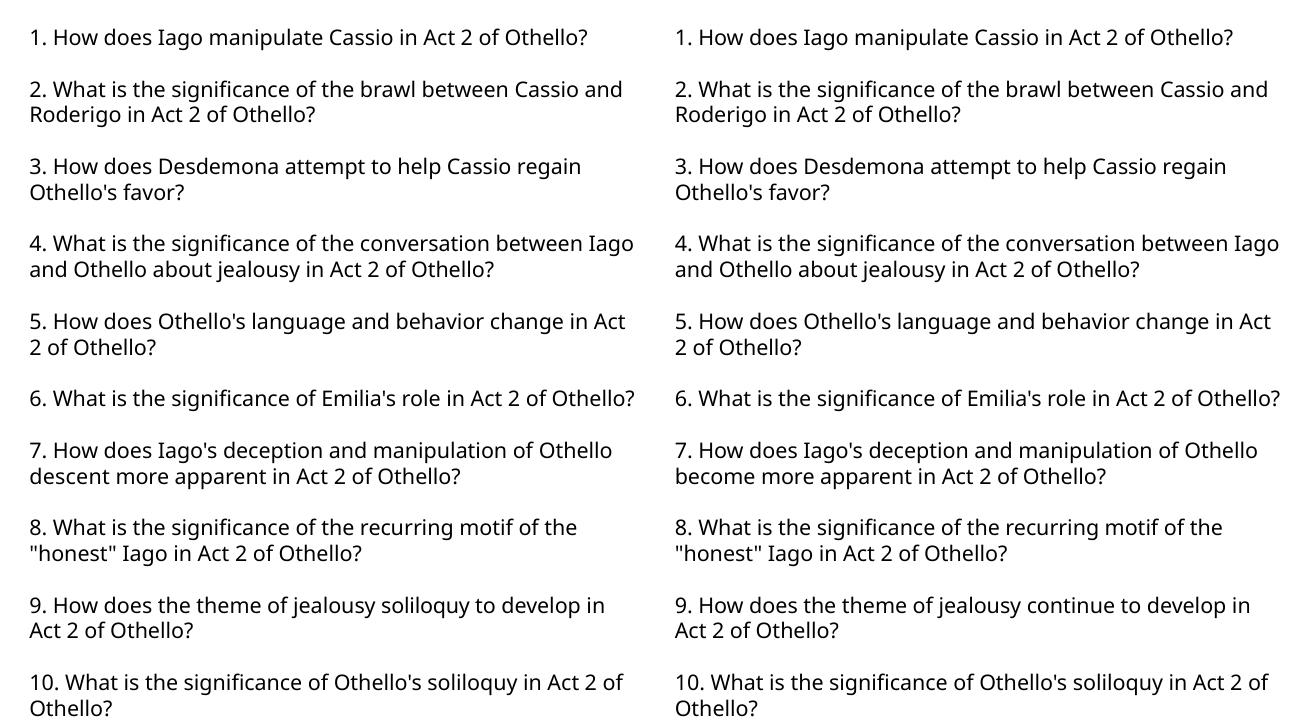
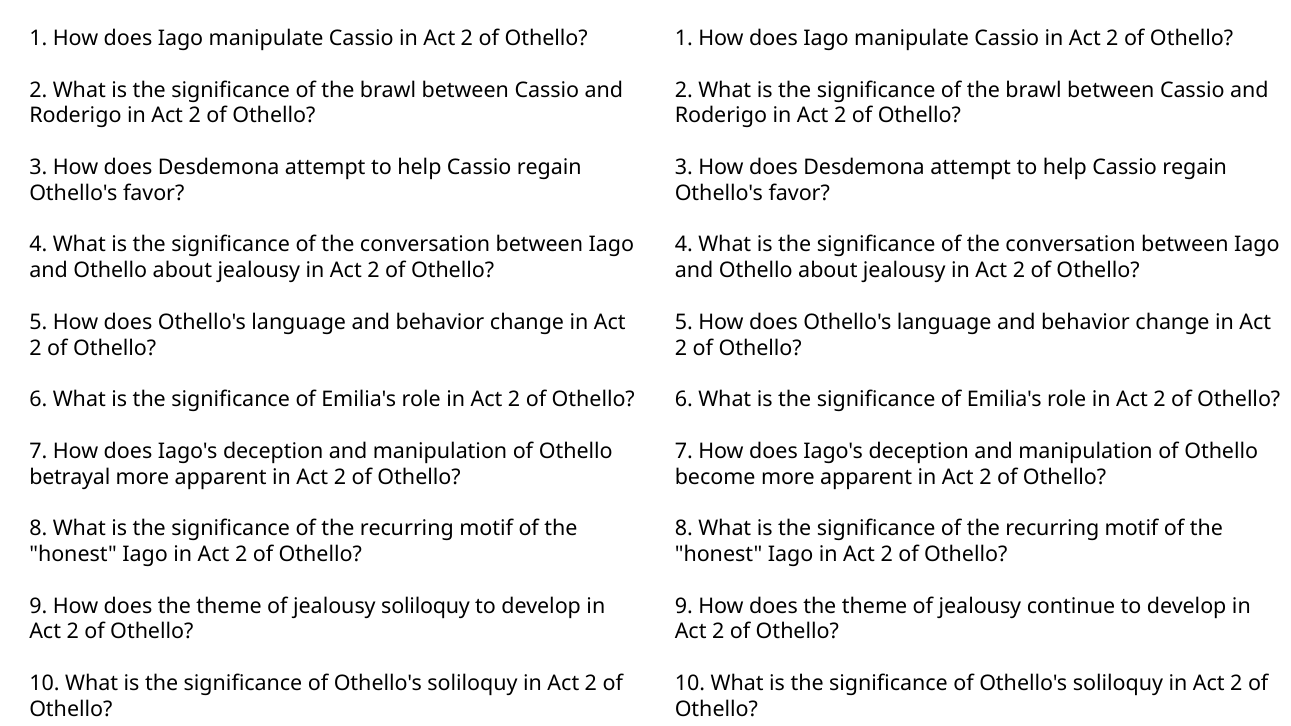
descent: descent -> betrayal (70, 477)
